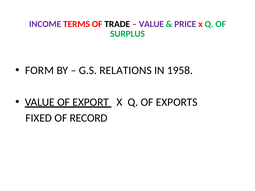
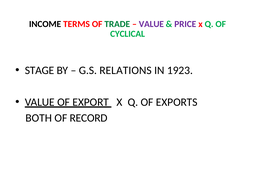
INCOME colour: purple -> black (45, 24)
TRADE colour: black -> green (117, 24)
SURPLUS: SURPLUS -> CYCLICAL (128, 34)
FORM: FORM -> STAGE (40, 70)
1958: 1958 -> 1923 (180, 70)
FIXED: FIXED -> BOTH (39, 118)
